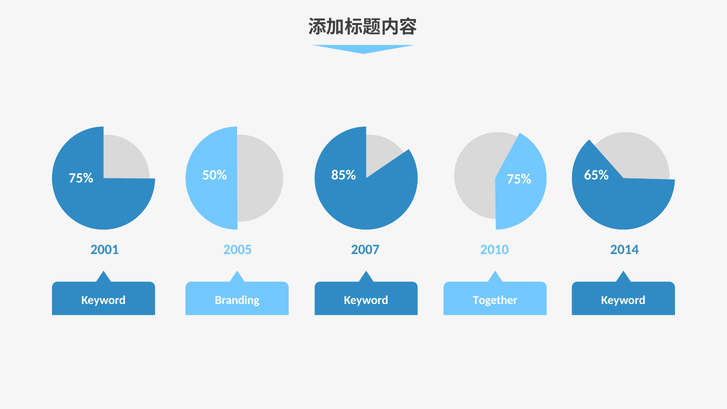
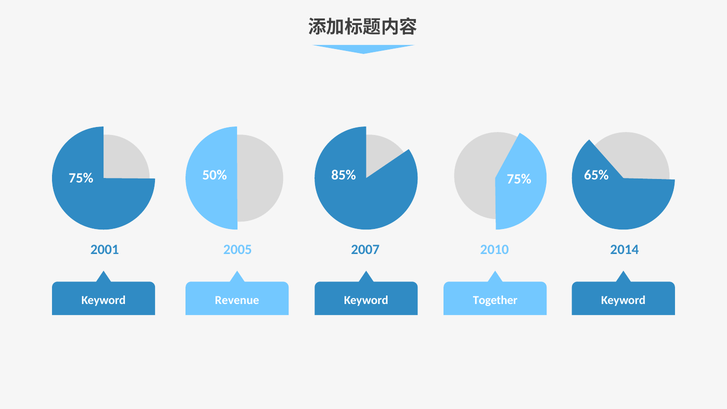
Branding: Branding -> Revenue (237, 300)
